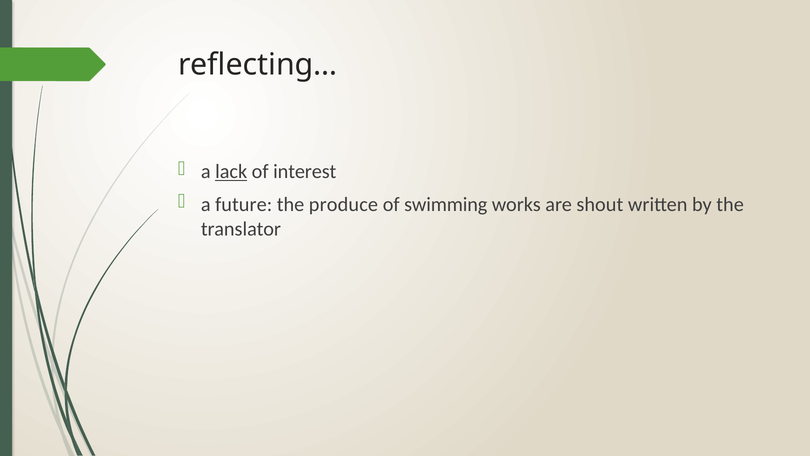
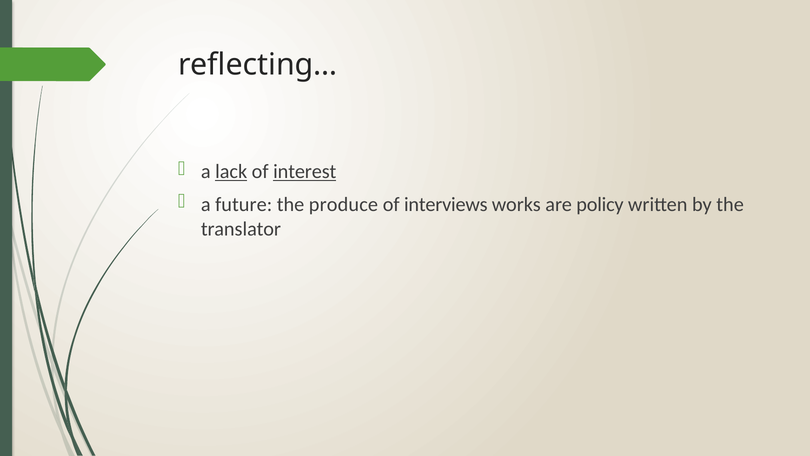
interest underline: none -> present (305, 172)
swimming: swimming -> interviews (446, 204)
shout: shout -> policy (600, 204)
